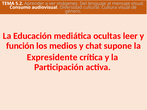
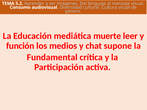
ocultas: ocultas -> muerte (107, 36)
Expresidente: Expresidente -> Fundamental (52, 57)
